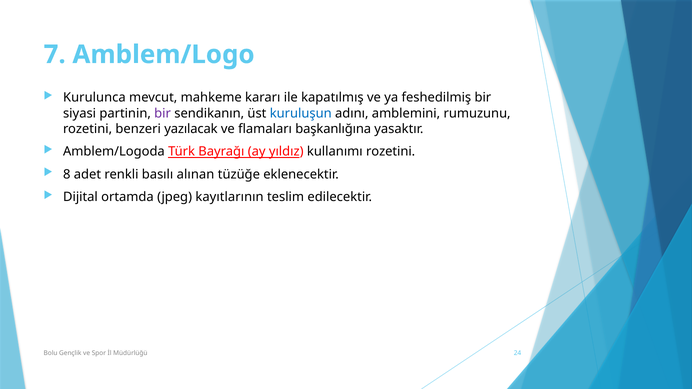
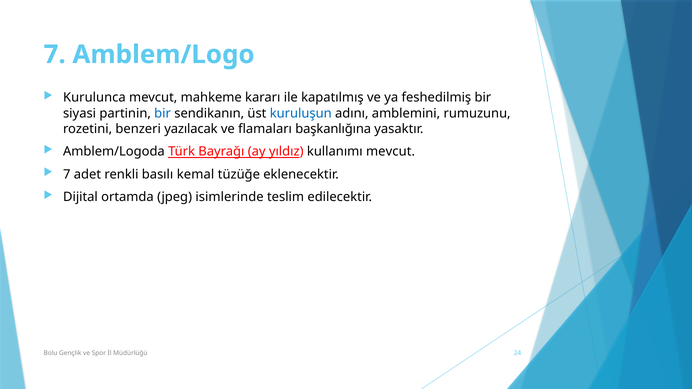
bir colour: purple -> blue (163, 113)
kullanımı rozetini: rozetini -> mevcut (391, 152)
8: 8 -> 7 (67, 174)
alınan: alınan -> kemal (196, 174)
kayıtlarının: kayıtlarının -> isimlerinde (230, 197)
